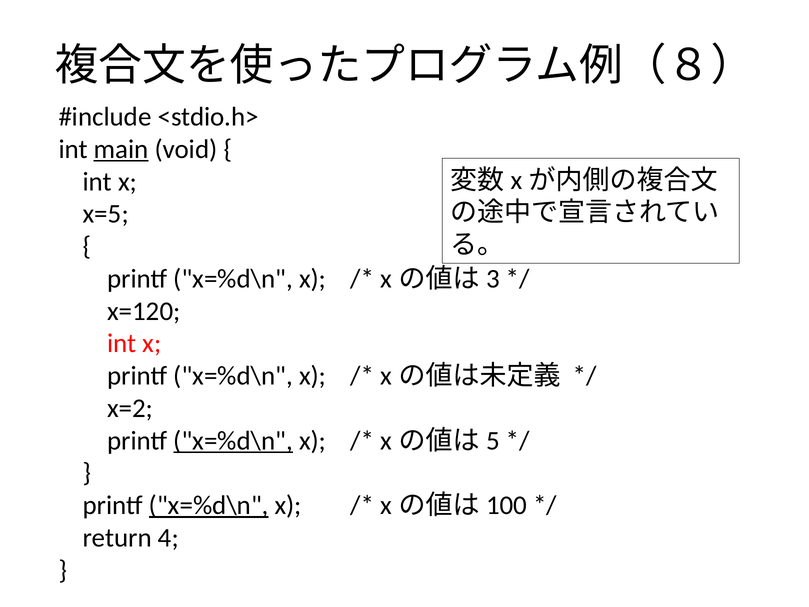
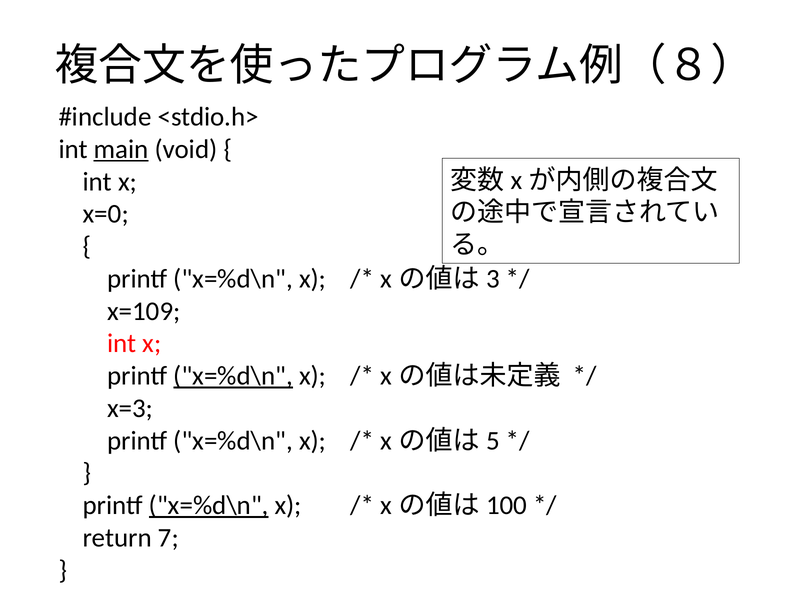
x=5: x=5 -> x=0 (106, 214)
x=120: x=120 -> x=109 (144, 311)
x=%d\n underline: none -> present (233, 376)
x=2: x=2 -> x=3 (130, 408)
x=%d\n underline: present -> none (233, 440)
4: 4 -> 7 (168, 538)
